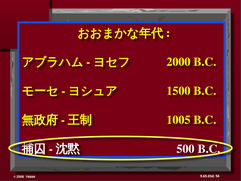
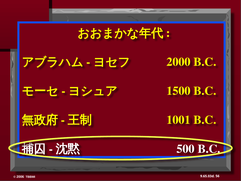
1005: 1005 -> 1001 (178, 120)
